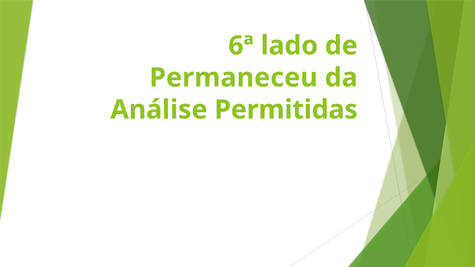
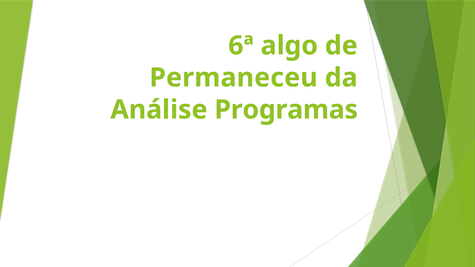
lado: lado -> algo (289, 46)
Permitidas: Permitidas -> Programas (286, 110)
